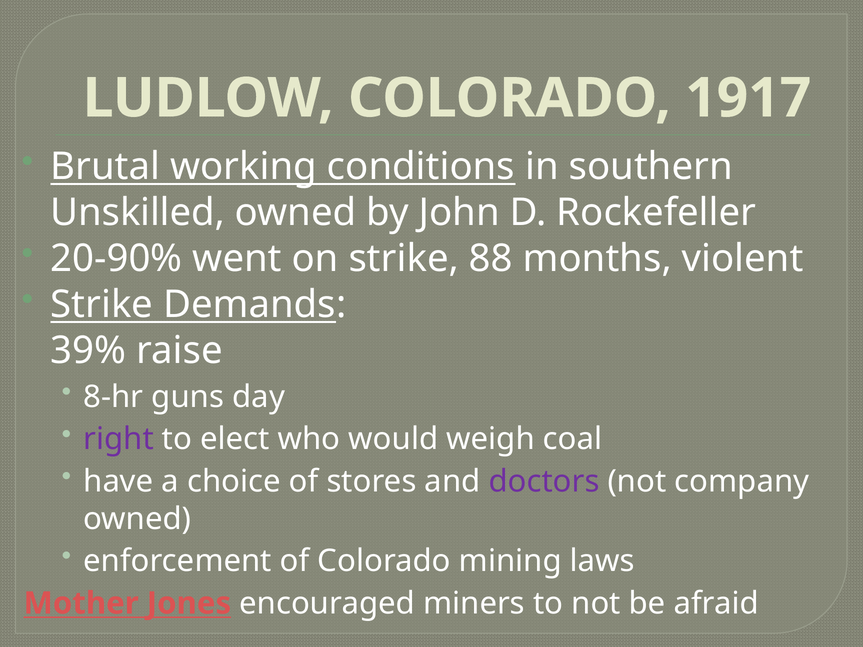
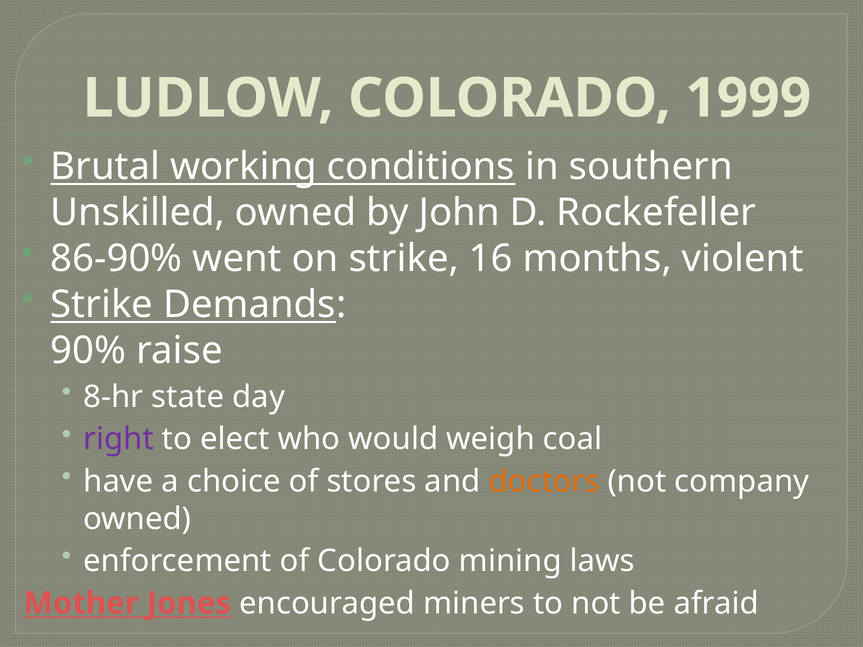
1917: 1917 -> 1999 (748, 98)
20-90%: 20-90% -> 86-90% (116, 259)
88: 88 -> 16 (491, 259)
39%: 39% -> 90% (88, 351)
guns: guns -> state (188, 397)
doctors colour: purple -> orange (544, 482)
